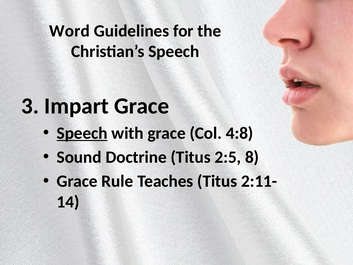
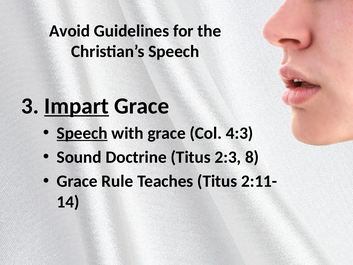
Word: Word -> Avoid (70, 31)
Impart underline: none -> present (77, 106)
4:8: 4:8 -> 4:3 (240, 133)
2:5: 2:5 -> 2:3 (228, 157)
